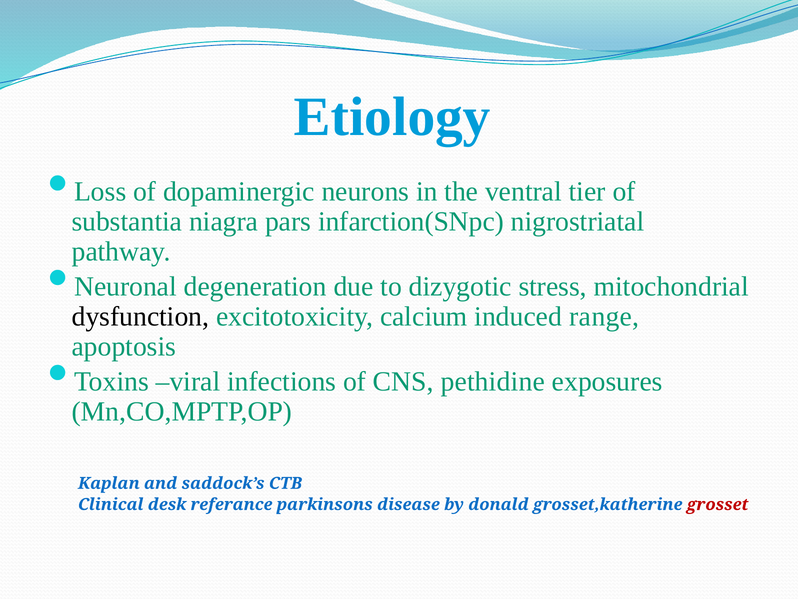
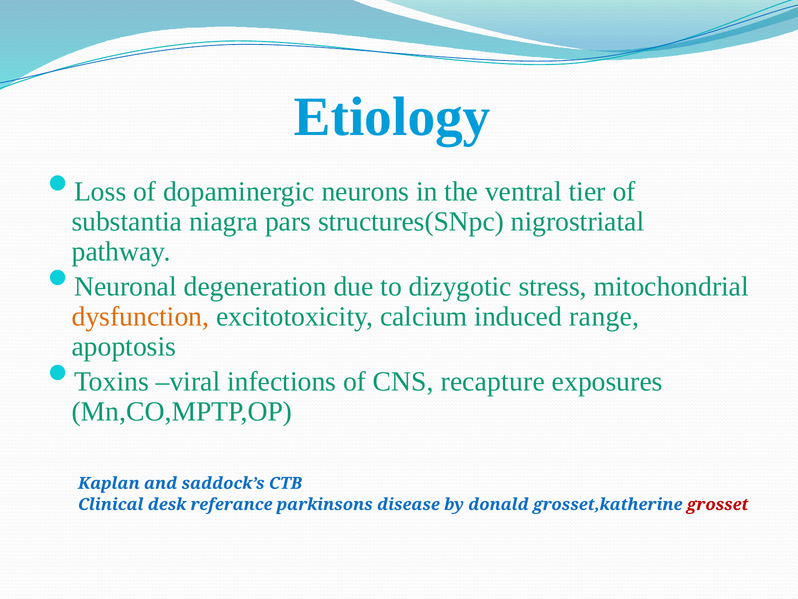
infarction(SNpc: infarction(SNpc -> structures(SNpc (411, 221)
dysfunction colour: black -> orange (140, 316)
pethidine: pethidine -> recapture (493, 381)
